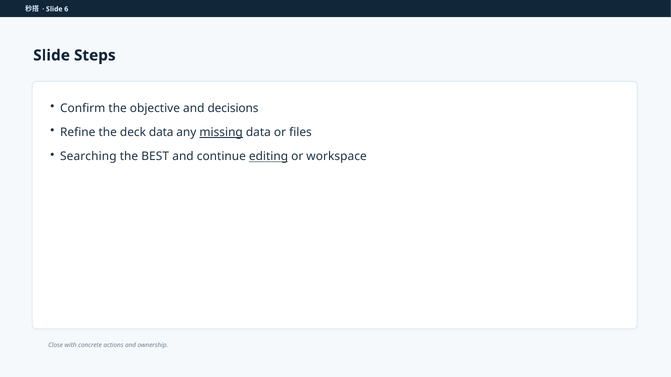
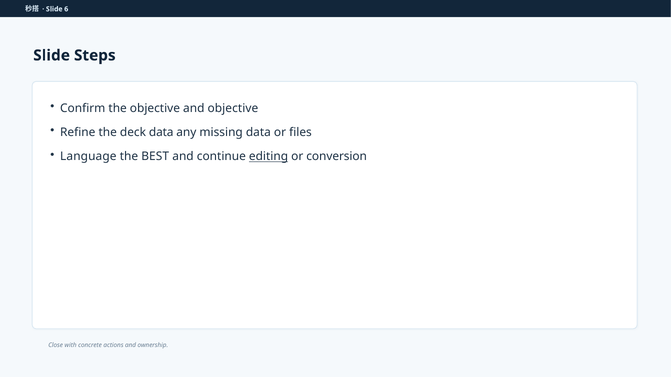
and decisions: decisions -> objective (233, 109)
missing underline: present -> none (221, 133)
Searching: Searching -> Language (88, 157)
workspace: workspace -> conversion (337, 157)
